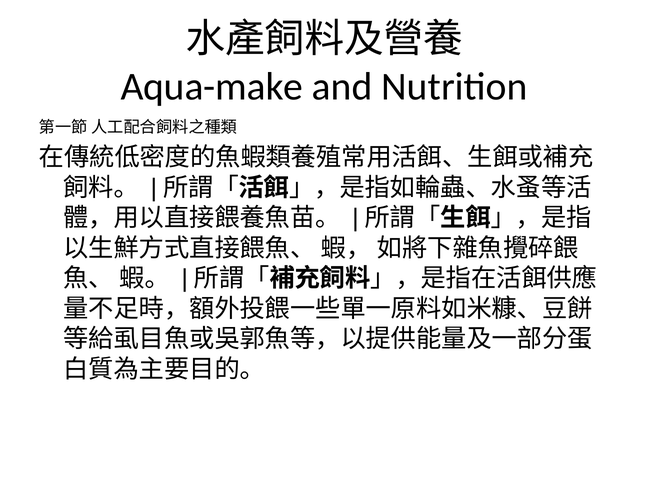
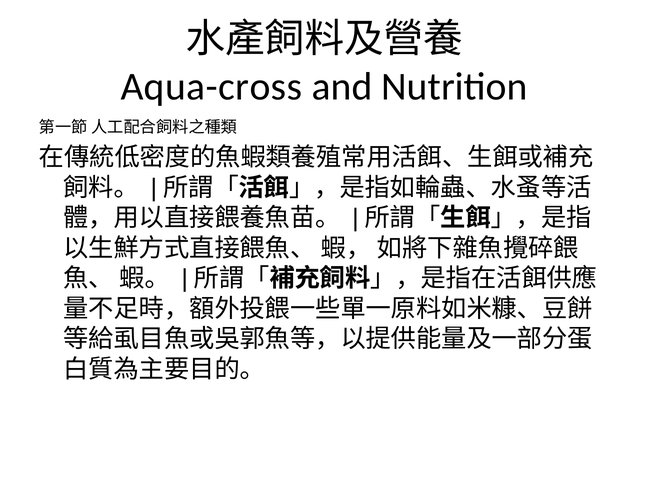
Aqua-make: Aqua-make -> Aqua-cross (212, 87)
